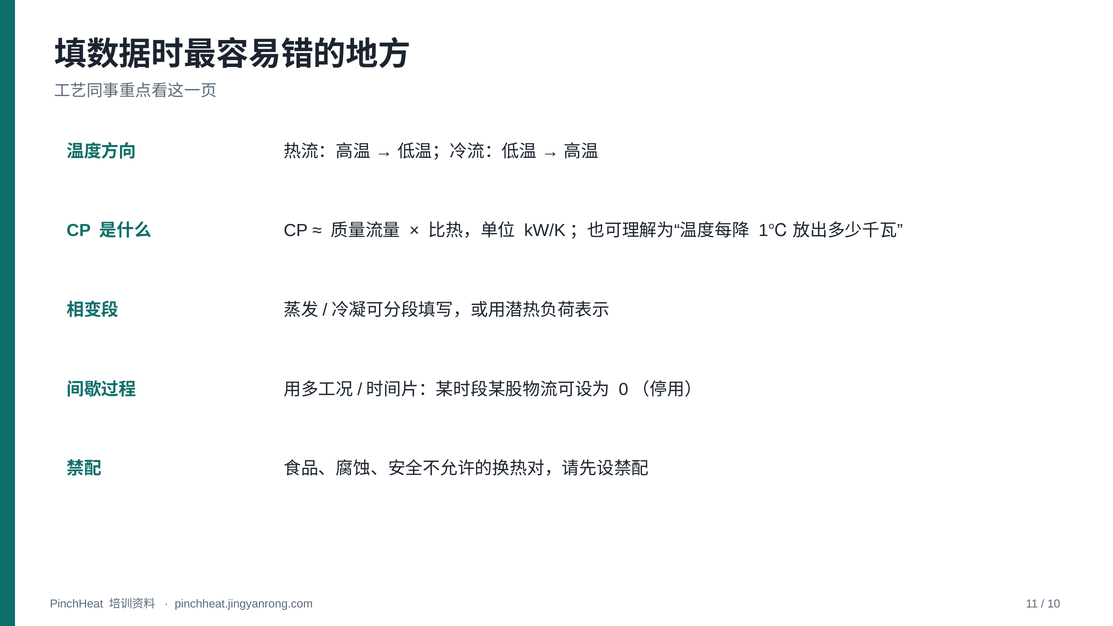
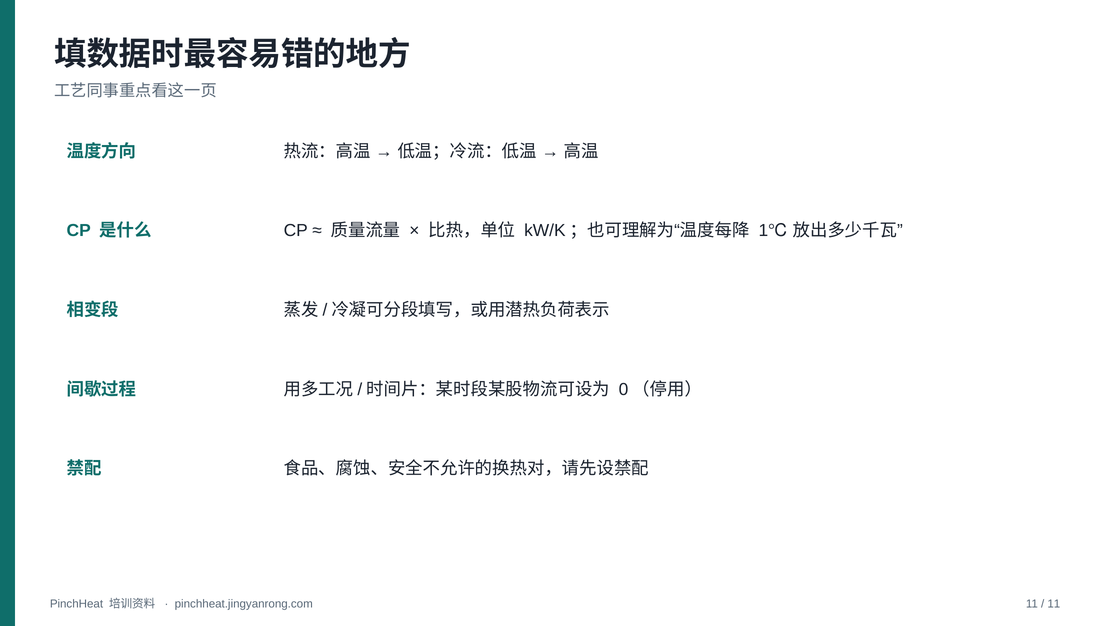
10: 10 -> 11 (1054, 604)
